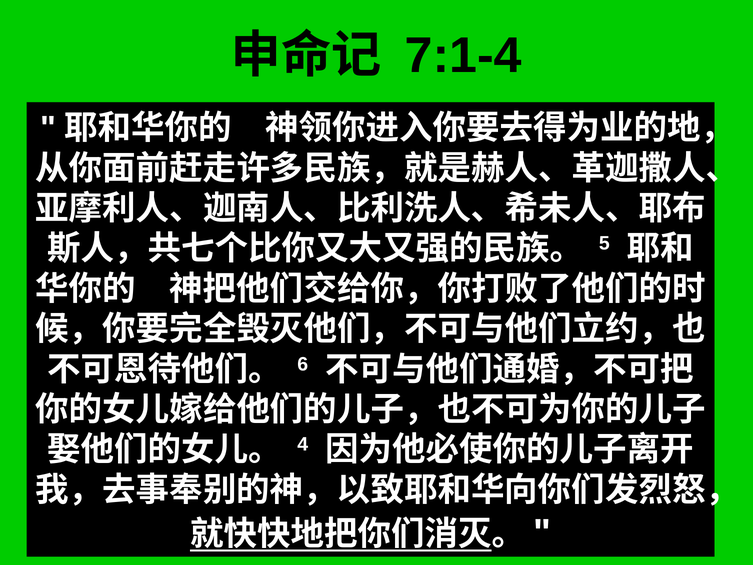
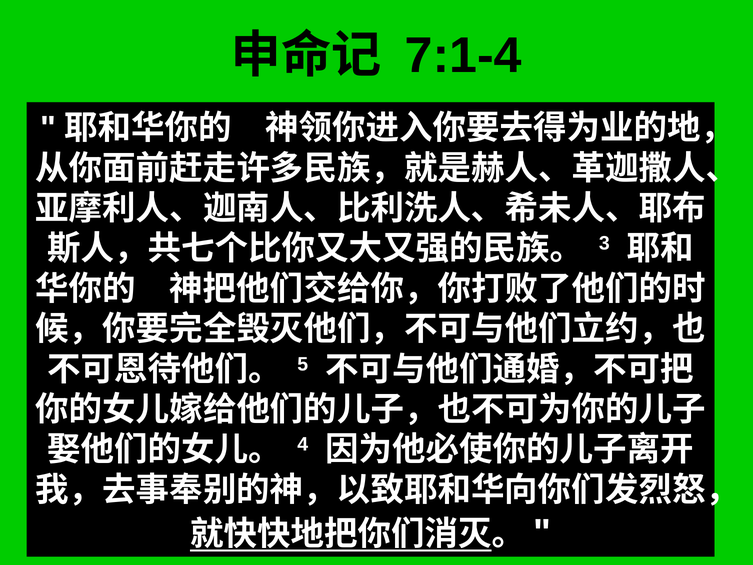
5: 5 -> 3 (604, 243)
6: 6 -> 5 (303, 364)
